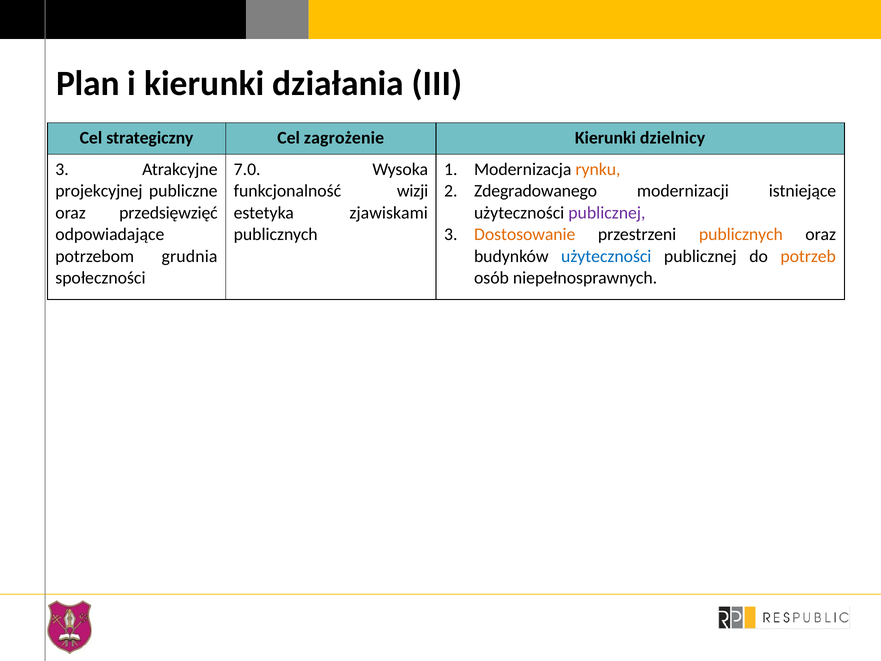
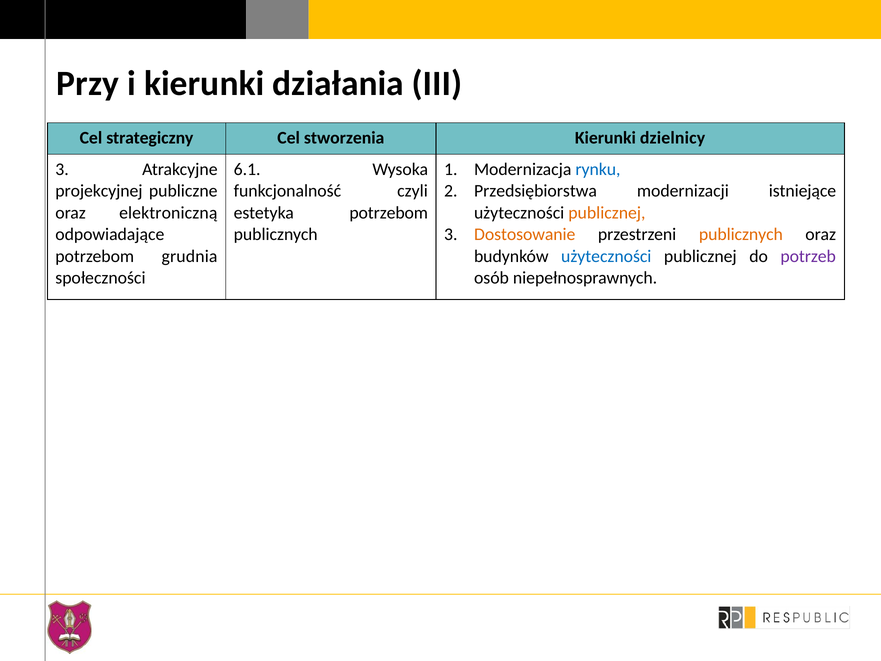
Plan: Plan -> Przy (88, 83)
zagrożenie: zagrożenie -> stworzenia (344, 138)
7.0: 7.0 -> 6.1 (247, 169)
rynku colour: orange -> blue (598, 169)
wizji: wizji -> czyli (413, 191)
Zdegradowanego: Zdegradowanego -> Przedsiębiorstwa (535, 191)
przedsięwzięć: przedsięwzięć -> elektroniczną (168, 213)
estetyka zjawiskami: zjawiskami -> potrzebom (389, 213)
publicznej colour: purple -> orange (607, 213)
potrzeb colour: orange -> purple (808, 256)
